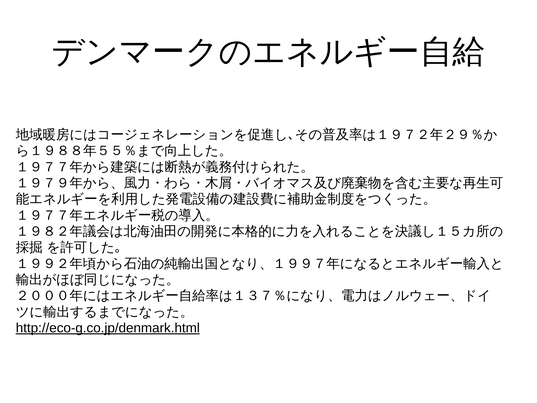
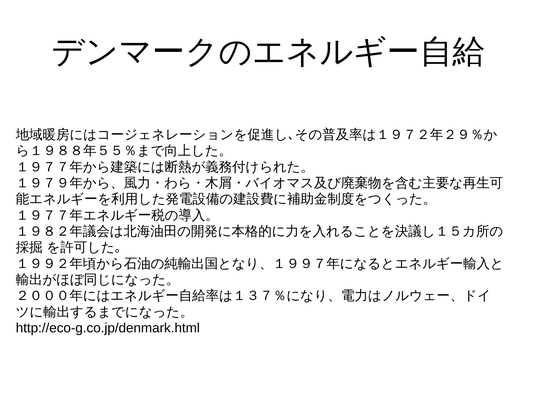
http://eco-g.co.jp/denmark.html underline: present -> none (108, 328)
